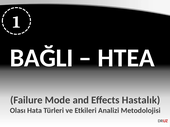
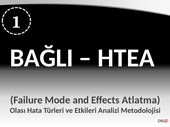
Hastalık: Hastalık -> Atlatma (141, 100)
